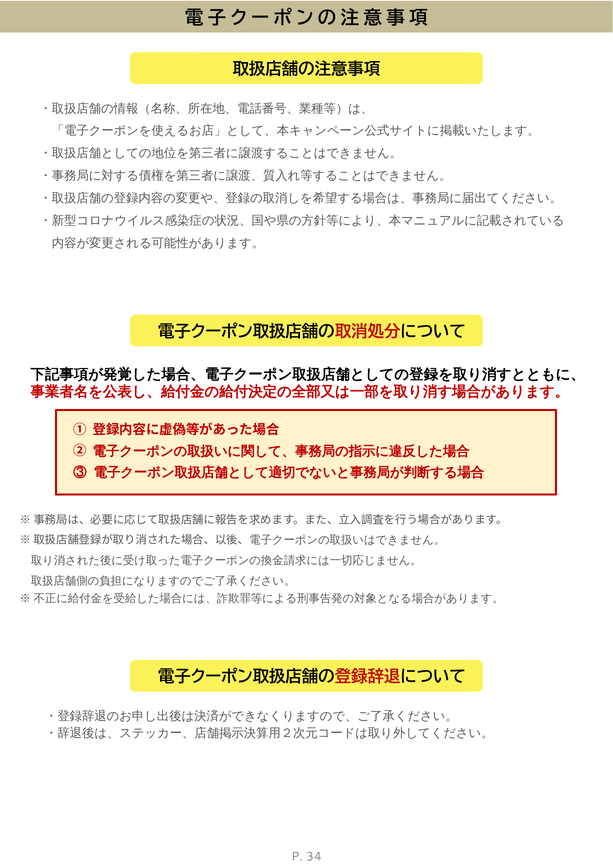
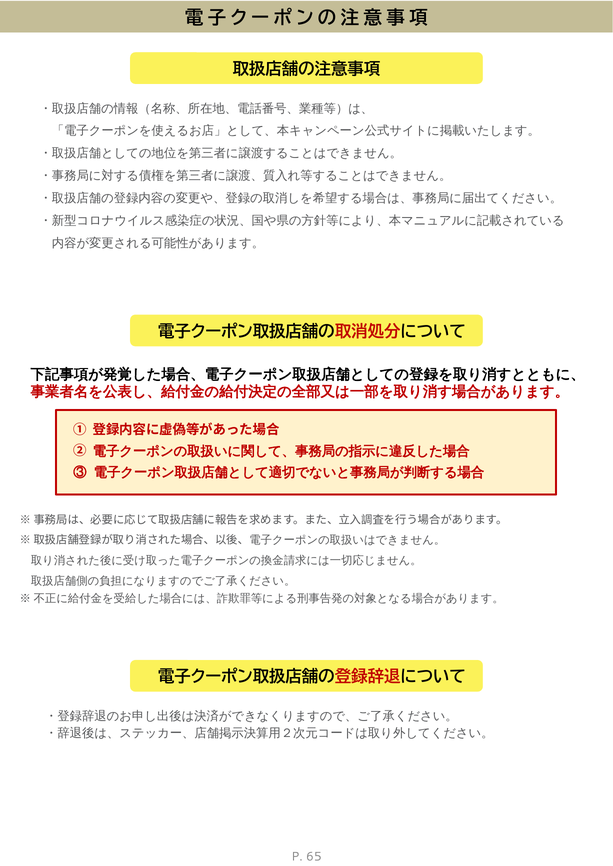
34: 34 -> 65 (314, 857)
